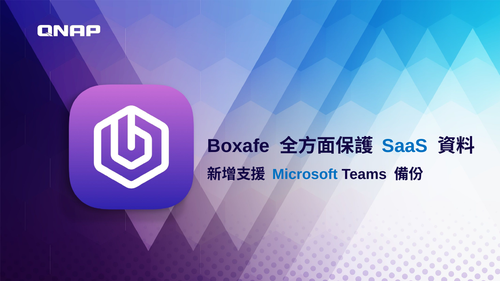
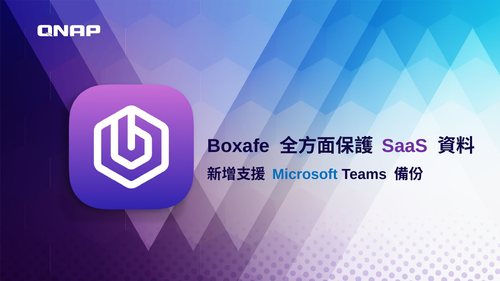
SaaS colour: blue -> purple (405, 146)
